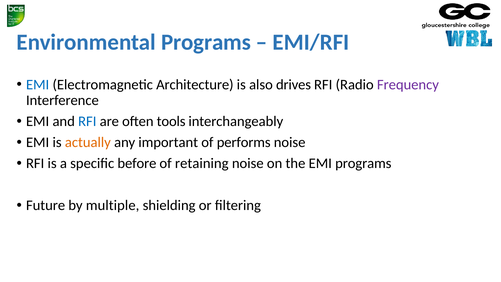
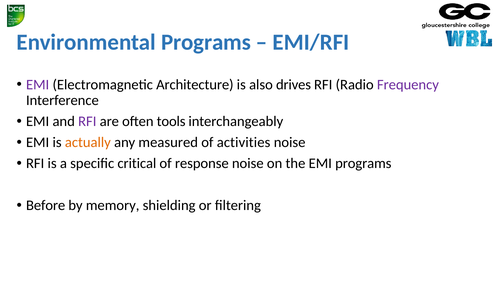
EMI colour: blue -> purple (38, 85)
RFI colour: blue -> purple (87, 121)
important: important -> measured (168, 142)
performs: performs -> activities (244, 142)
before: before -> critical (137, 163)
retaining: retaining -> response (202, 163)
Future: Future -> Before (46, 205)
multiple: multiple -> memory (113, 205)
